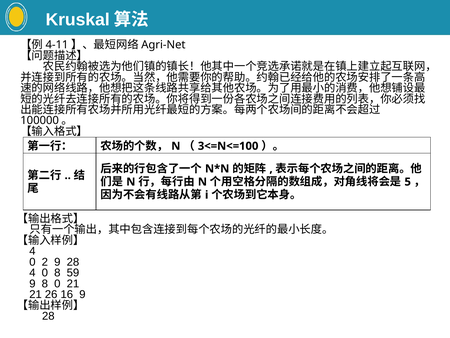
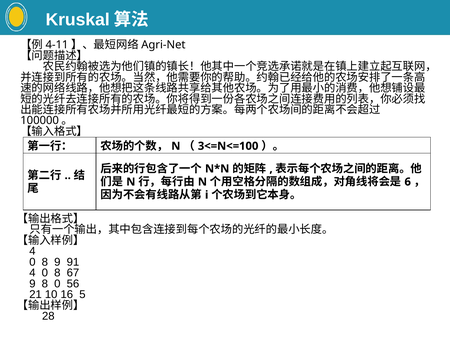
5: 5 -> 6 (408, 182)
2: 2 -> 8 (45, 262)
9 28: 28 -> 91 (73, 262)
59: 59 -> 67 (73, 272)
0 21: 21 -> 56 (73, 283)
26: 26 -> 10 (51, 294)
16 9: 9 -> 5 (82, 294)
